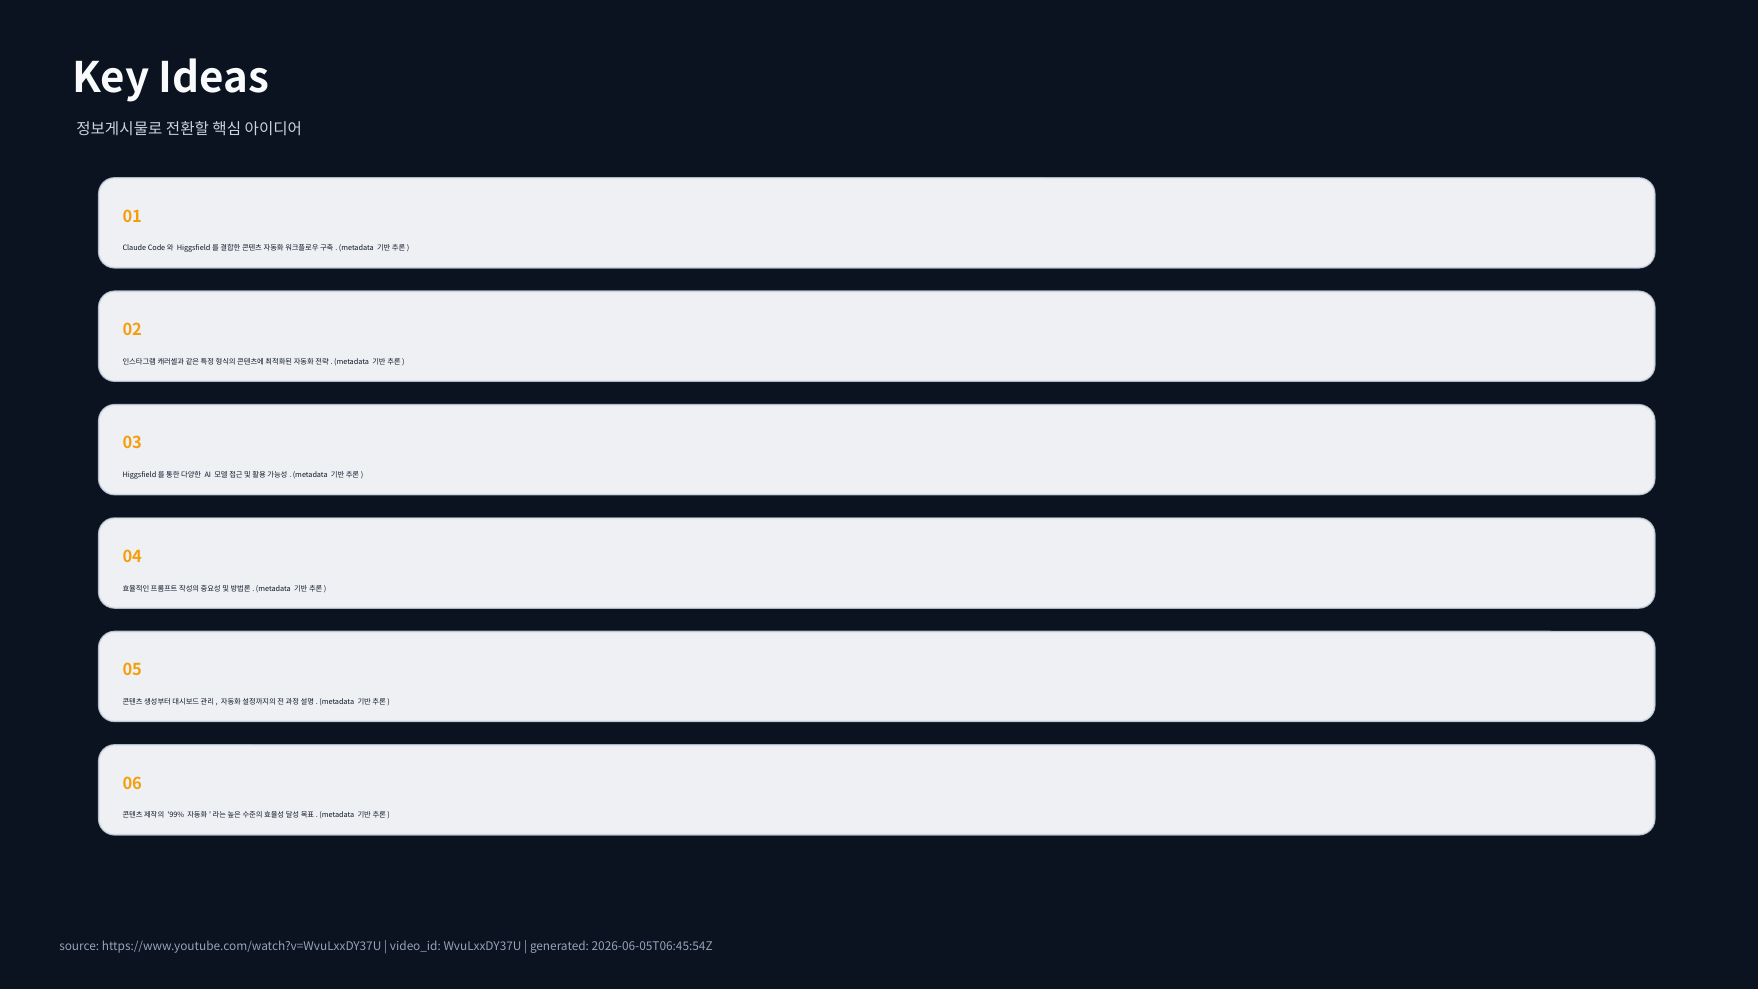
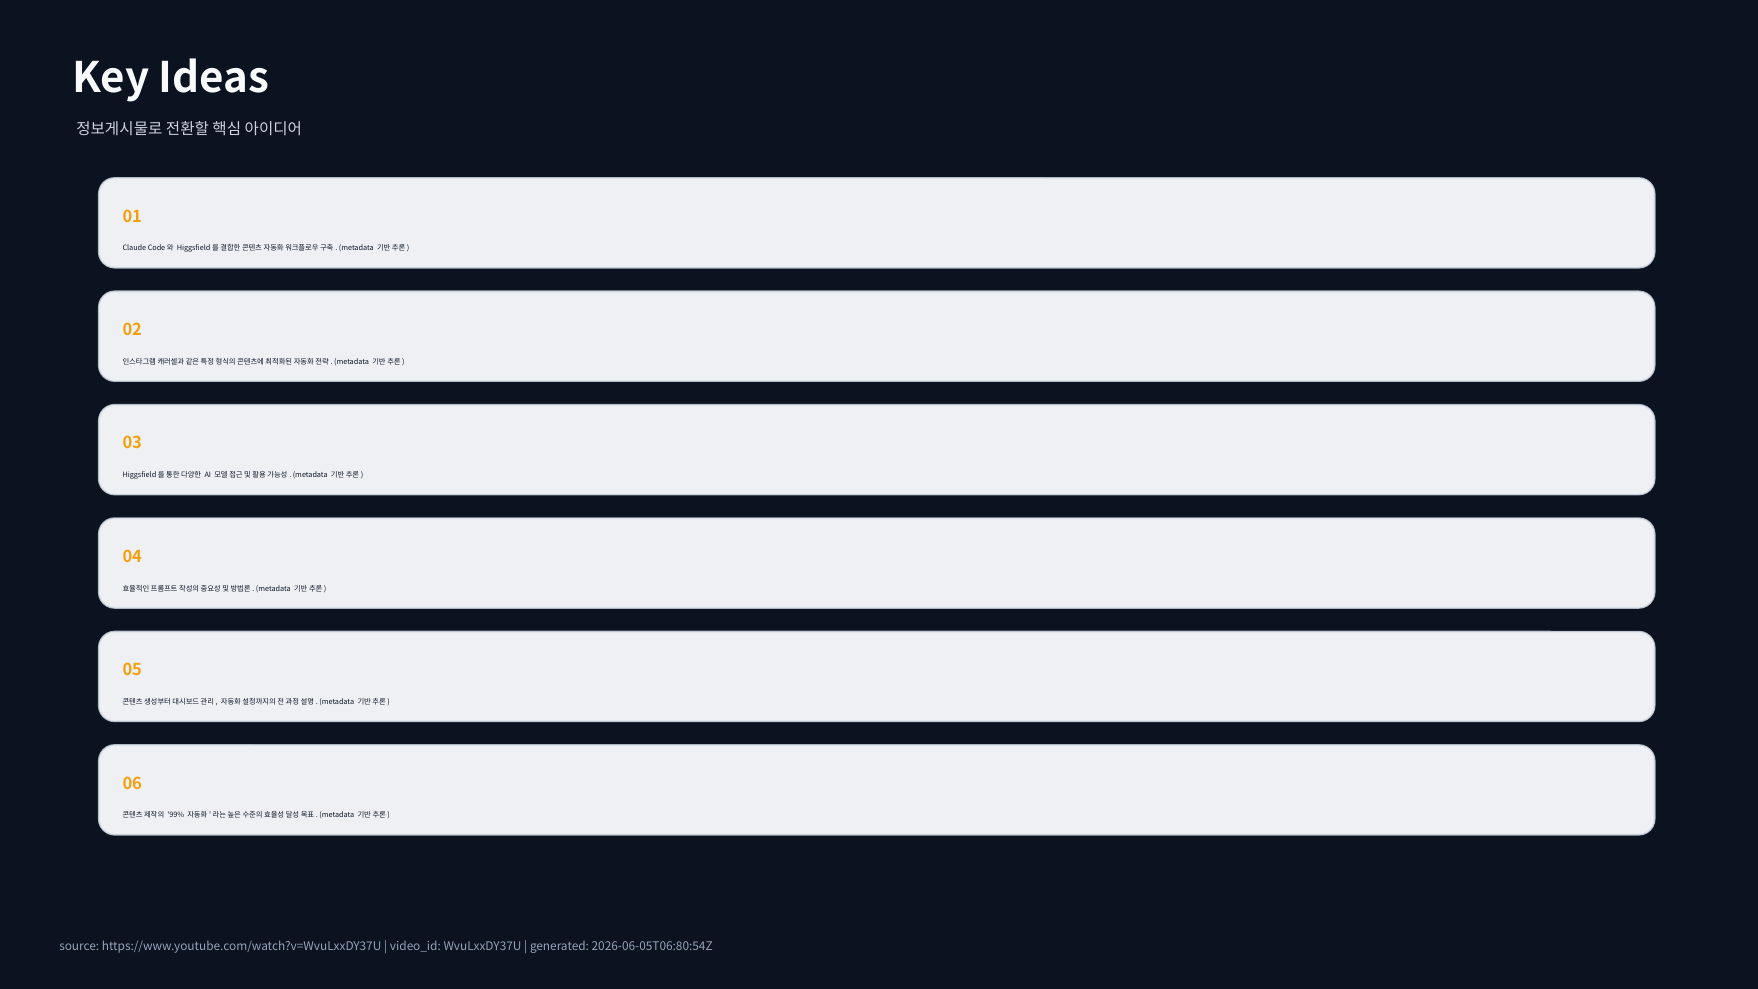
2026-06-05T06:45:54Z: 2026-06-05T06:45:54Z -> 2026-06-05T06:80:54Z (652, 947)
